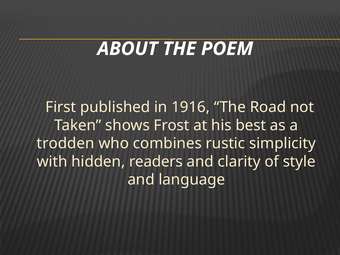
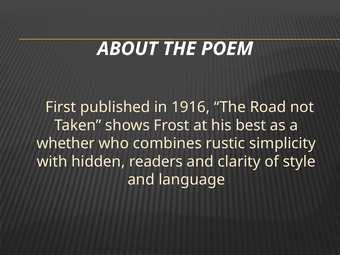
trodden: trodden -> whether (66, 143)
